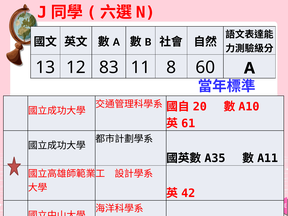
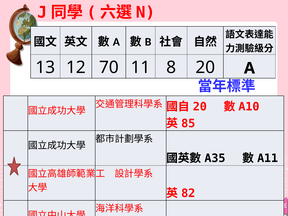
83: 83 -> 70 (109, 68)
8 60: 60 -> 20 (205, 68)
61: 61 -> 85 (188, 123)
42: 42 -> 82 (188, 193)
